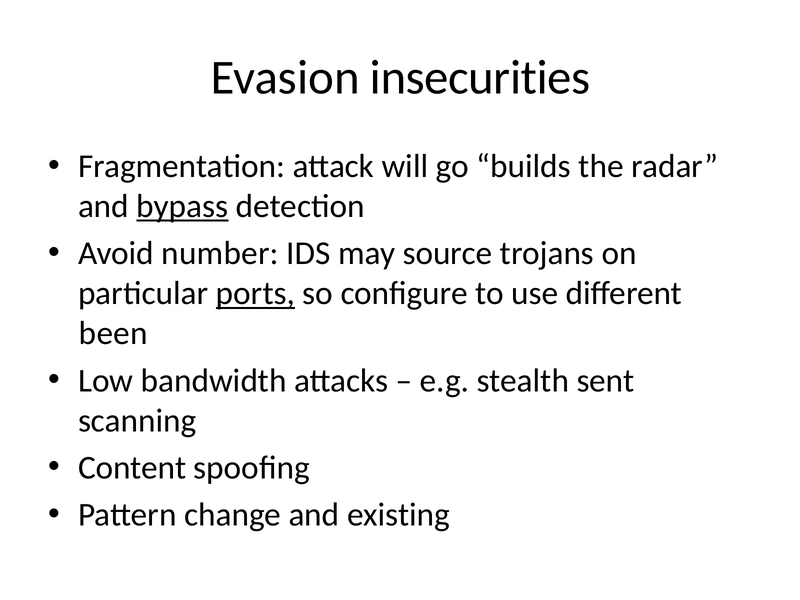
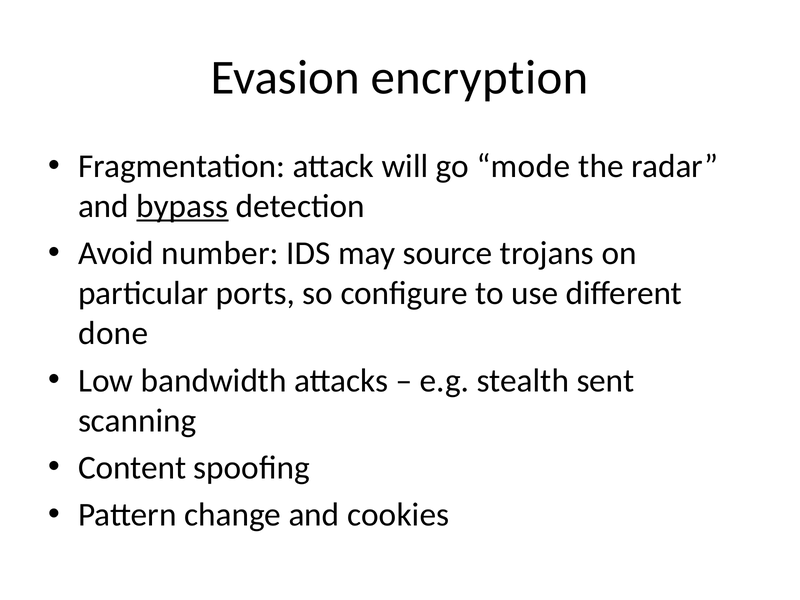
insecurities: insecurities -> encryption (480, 77)
builds: builds -> mode (523, 166)
ports underline: present -> none (255, 293)
been: been -> done (113, 333)
existing: existing -> cookies (398, 515)
